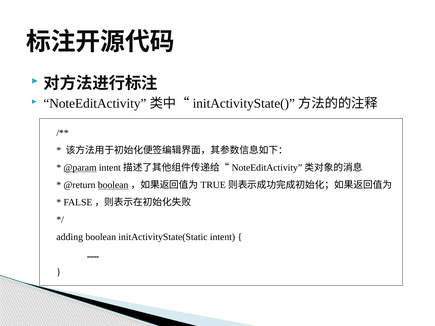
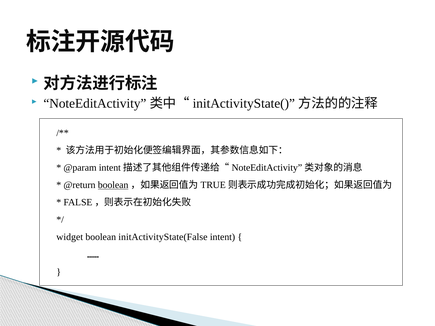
@param underline: present -> none (80, 168)
adding: adding -> widget (70, 237)
initActivityState(Static: initActivityState(Static -> initActivityState(False (163, 237)
